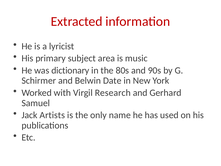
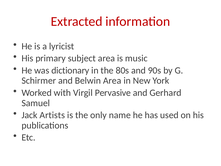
Belwin Date: Date -> Area (112, 81)
Research: Research -> Pervasive (113, 93)
